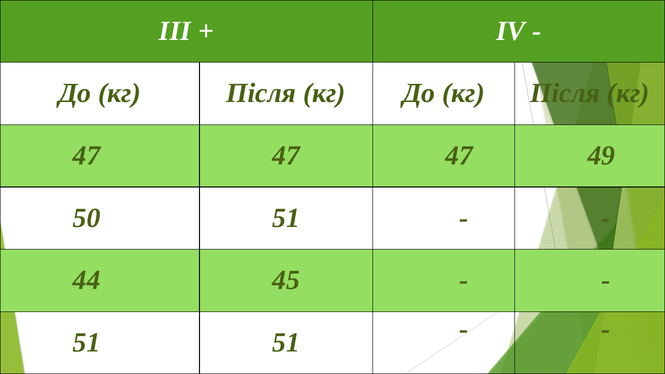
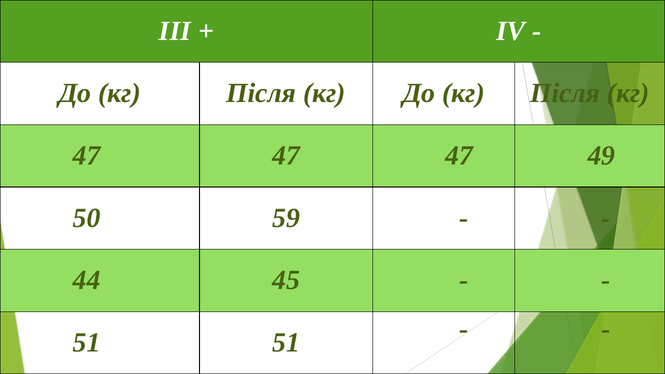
50 51: 51 -> 59 (286, 218)
